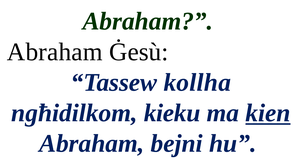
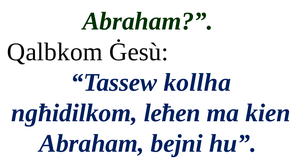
Abraham: Abraham -> Qalbkom (55, 52)
kieku: kieku -> leħen (172, 113)
kien underline: present -> none (268, 113)
